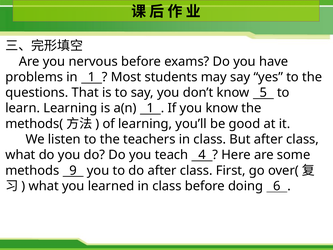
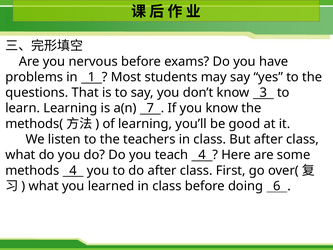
5: 5 -> 3 (263, 93)
a(n 1: 1 -> 7 (150, 108)
methods 9: 9 -> 4 (73, 170)
